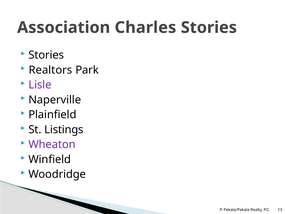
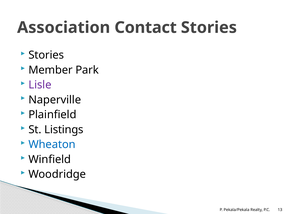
Charles: Charles -> Contact (146, 27)
Realtors: Realtors -> Member (51, 70)
Wheaton colour: purple -> blue (52, 144)
